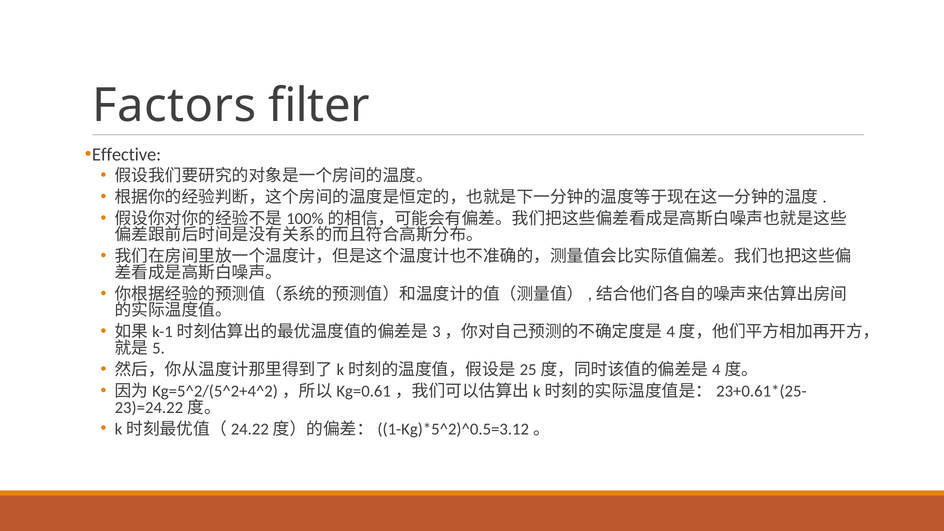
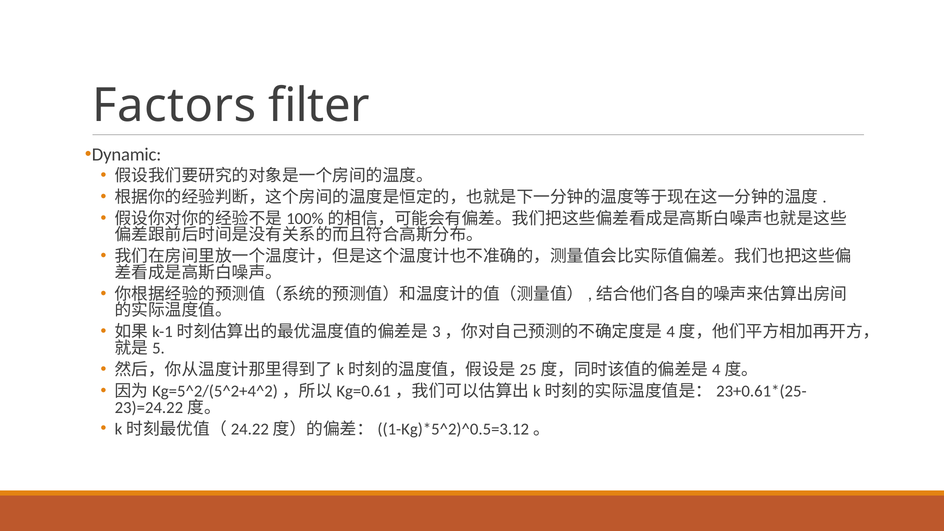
Effective: Effective -> Dynamic (127, 155)
